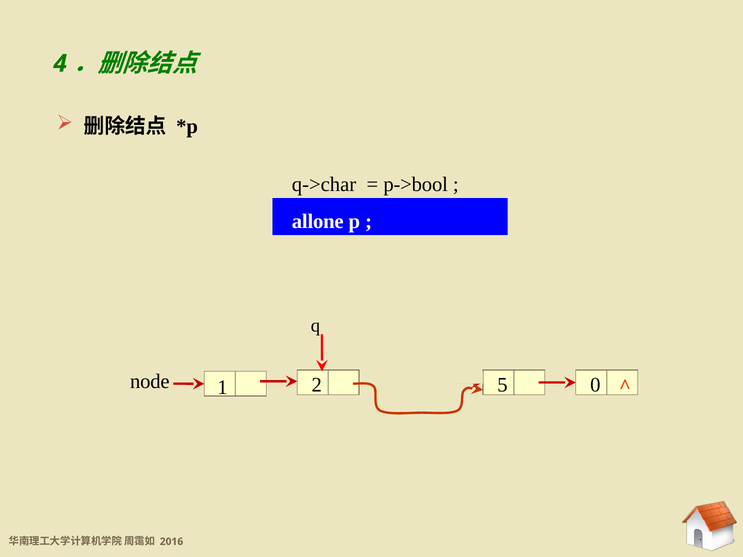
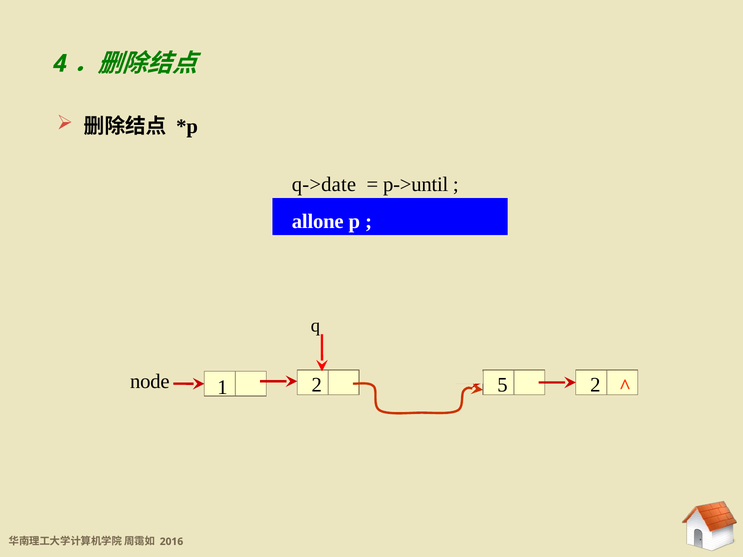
q->char: q->char -> q->date (324, 185)
p->bool: p->bool -> p->until (416, 185)
5 0: 0 -> 2 (595, 385)
